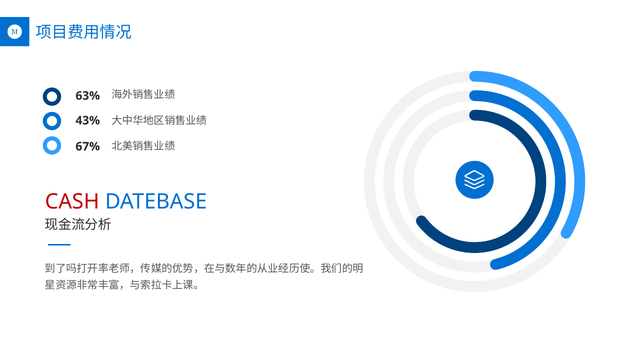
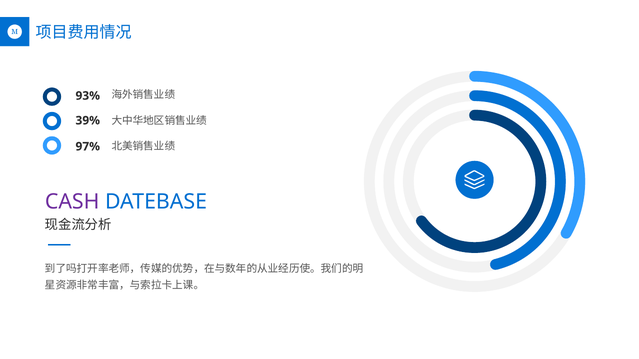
63%: 63% -> 93% (88, 96)
43%: 43% -> 39% (88, 121)
67%: 67% -> 97% (88, 147)
CASH colour: red -> purple (72, 202)
